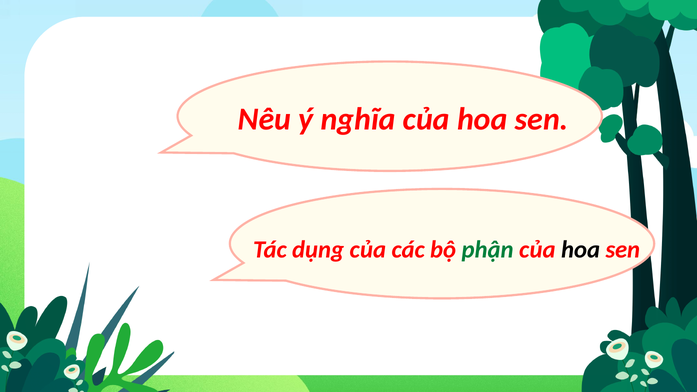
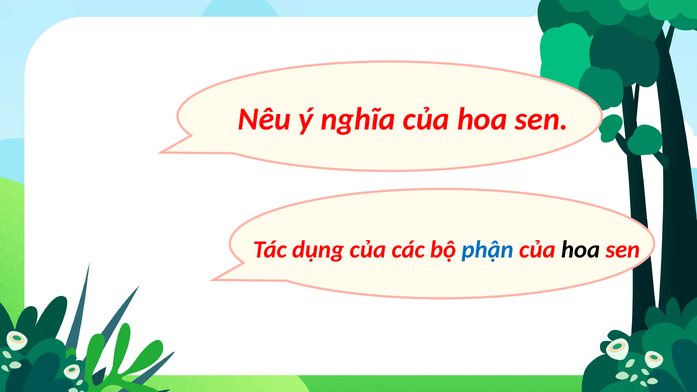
phận colour: green -> blue (488, 250)
